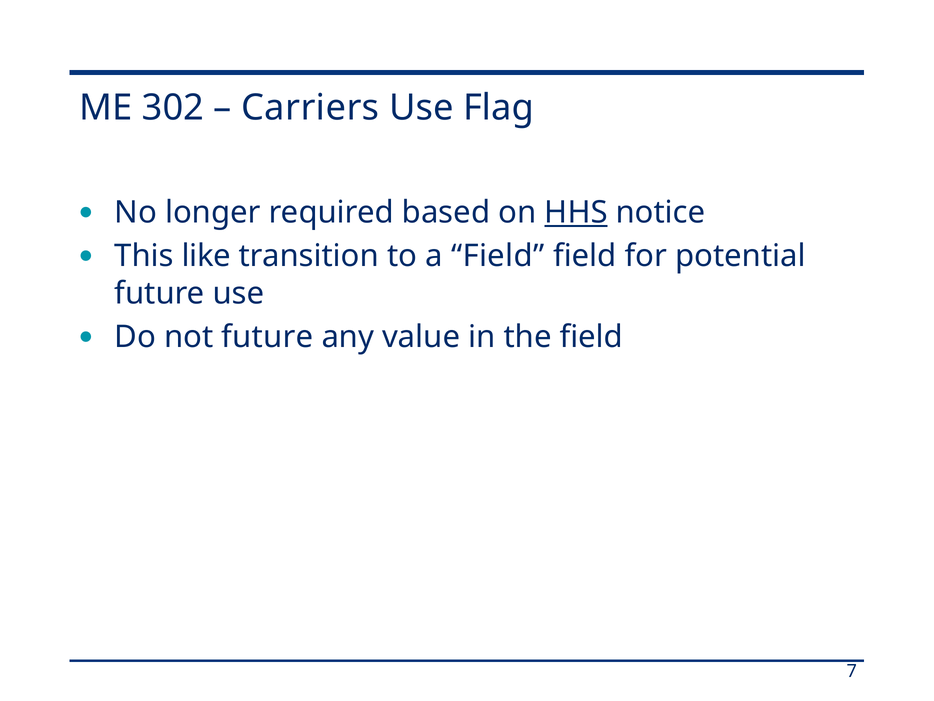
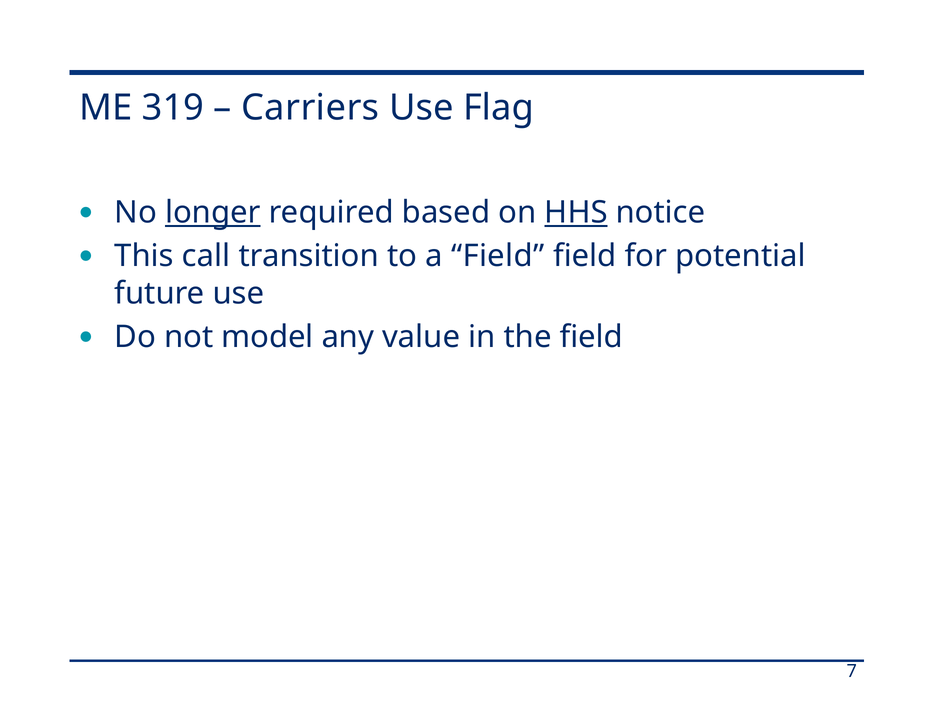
302: 302 -> 319 (173, 108)
longer underline: none -> present (213, 212)
like: like -> call (206, 256)
not future: future -> model (267, 337)
